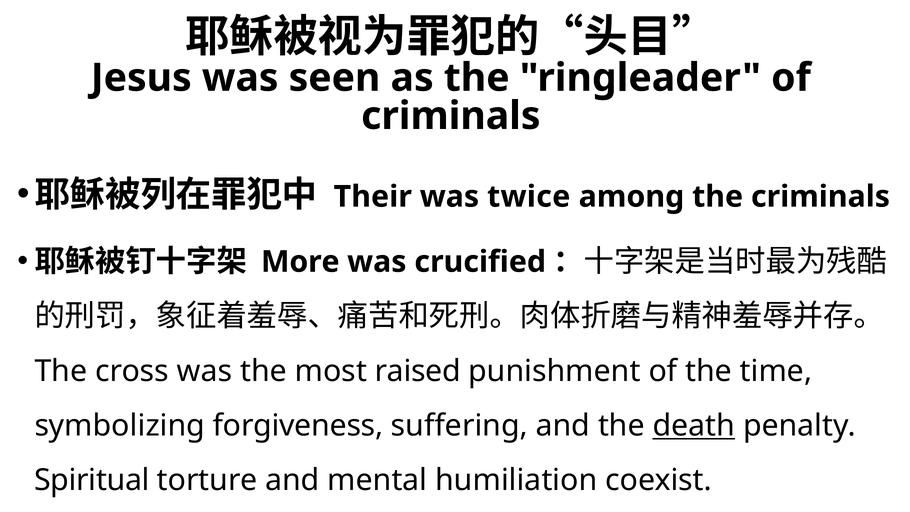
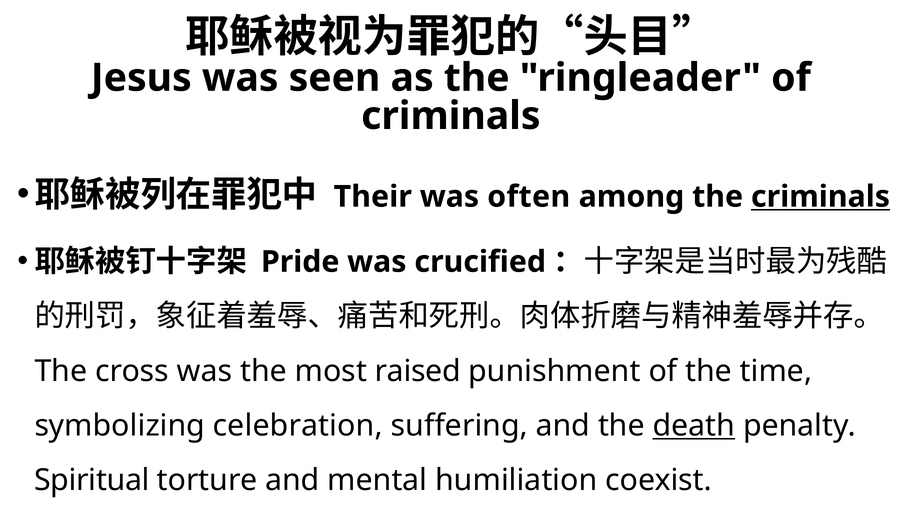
twice: twice -> often (529, 197)
criminals underline: none -> present (820, 197)
More: More -> Pride (300, 262)
forgiveness: forgiveness -> celebration (298, 426)
